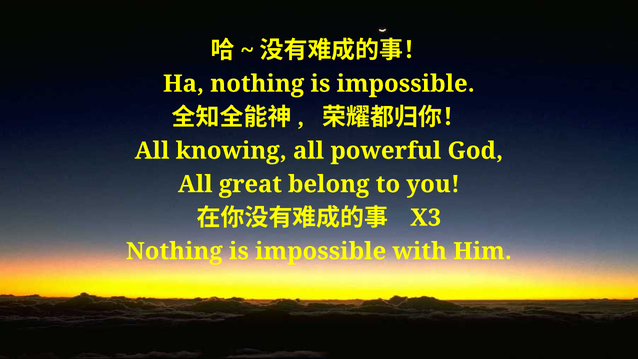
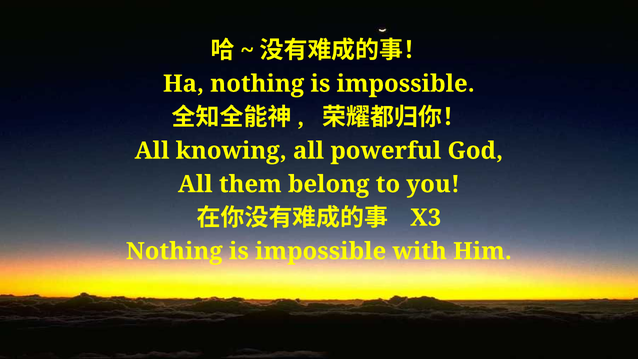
great: great -> them (250, 184)
